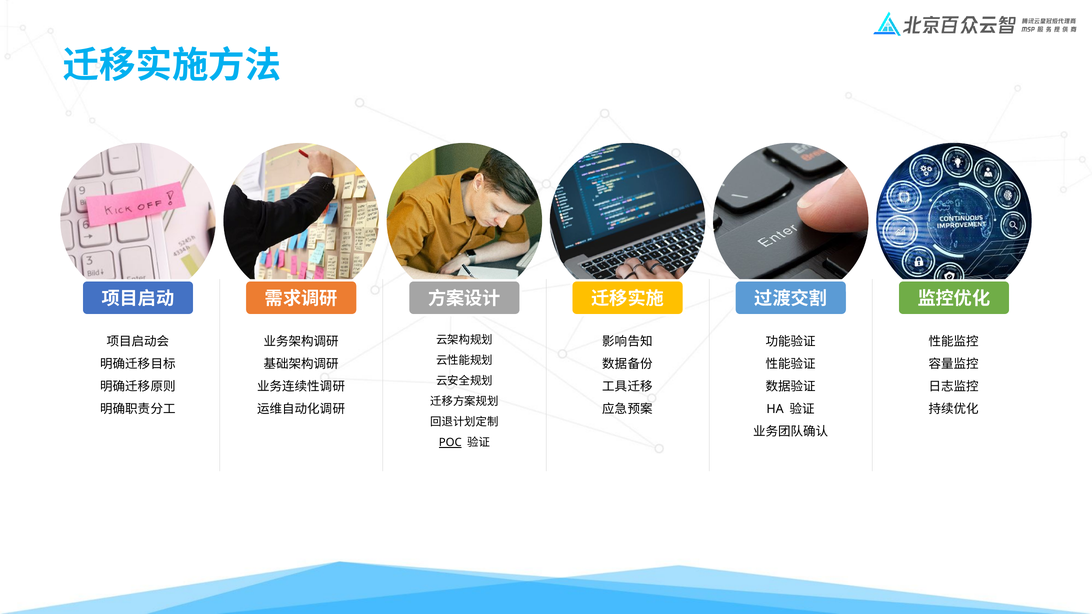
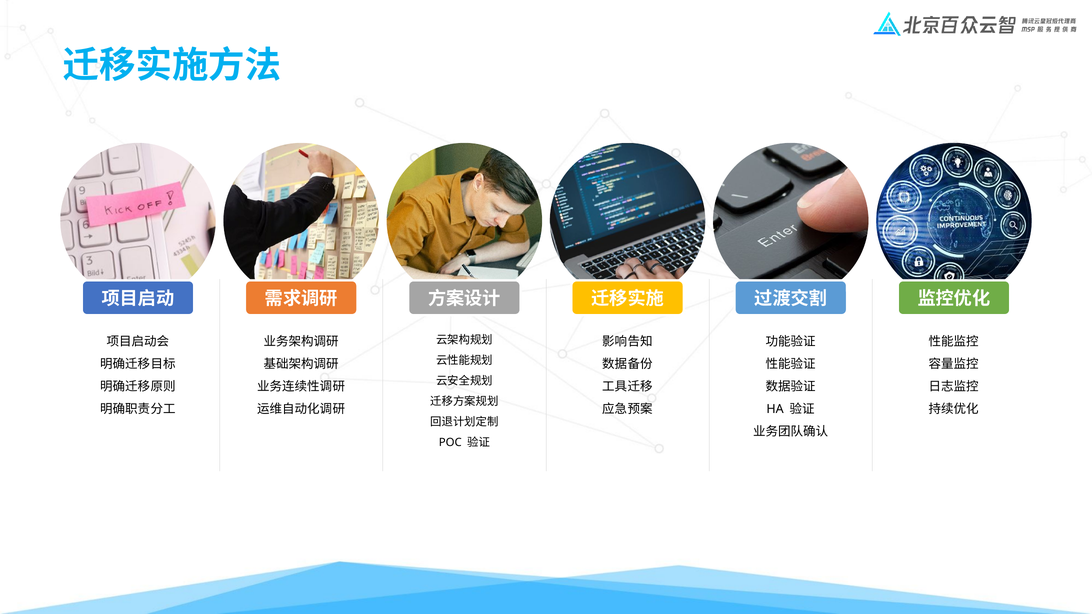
POC underline: present -> none (450, 443)
